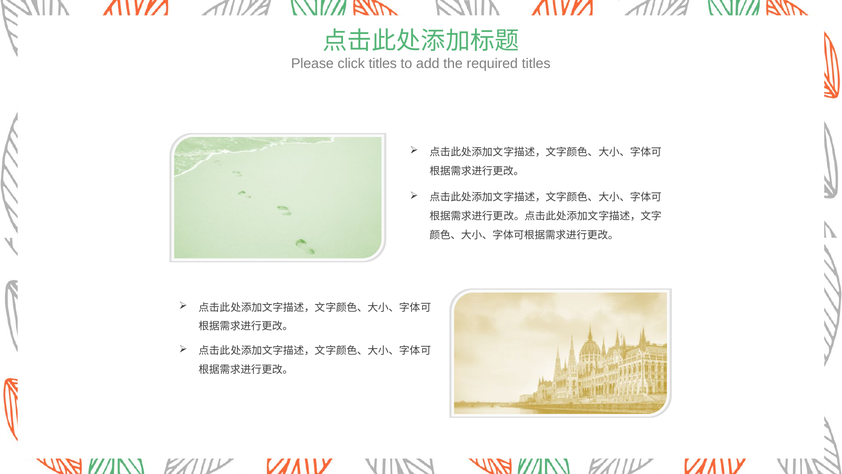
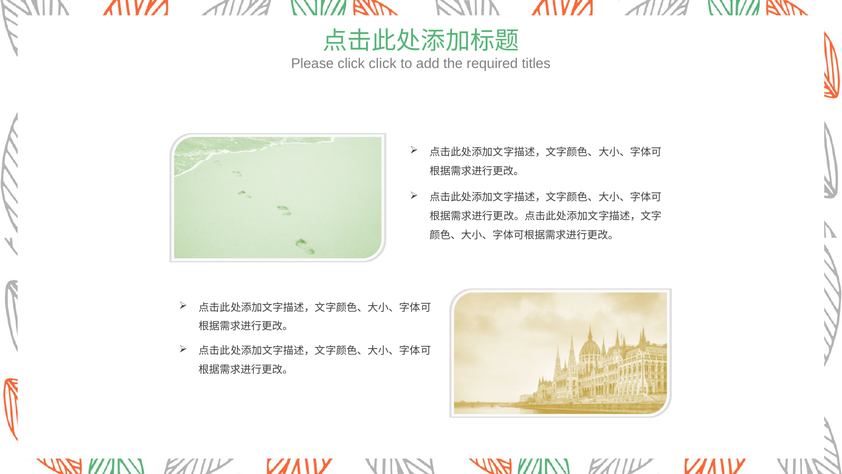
click titles: titles -> click (383, 63)
